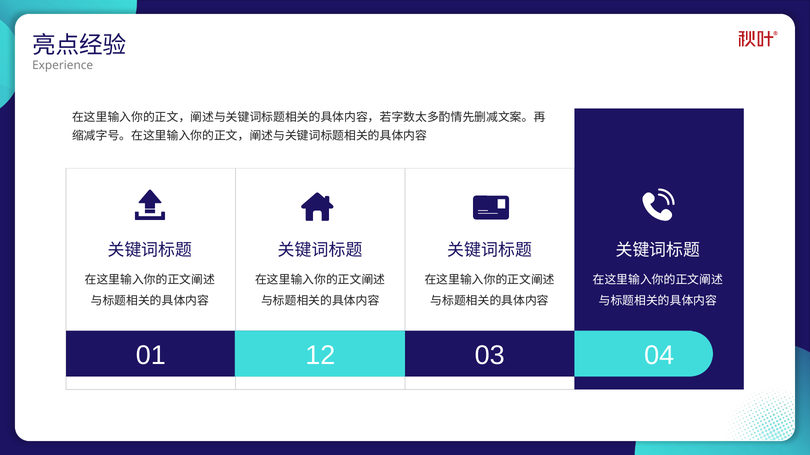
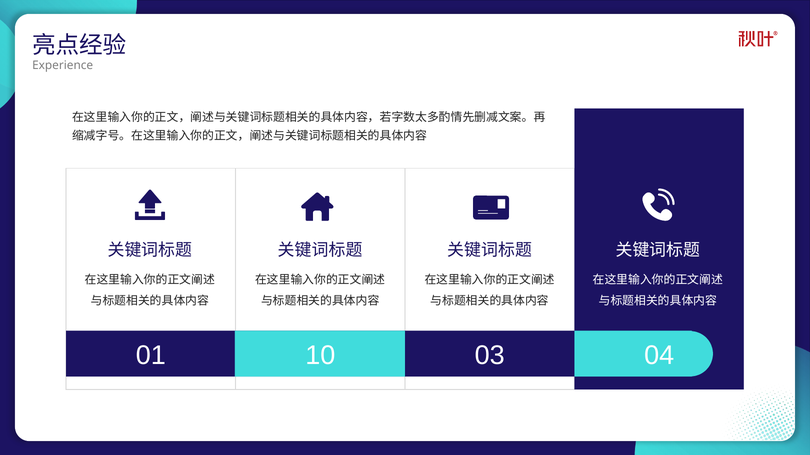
12: 12 -> 10 (320, 356)
